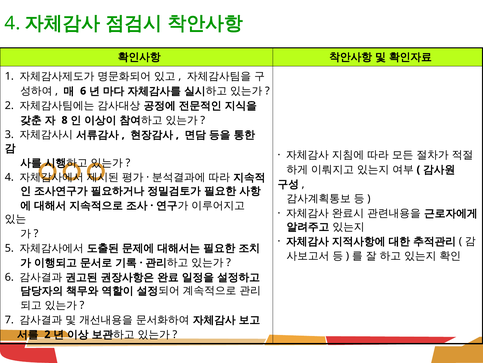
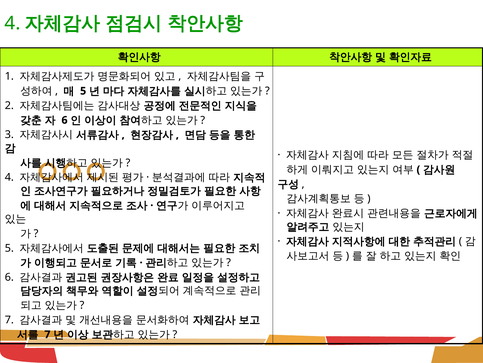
6: 6 -> 5 (83, 91)
8: 8 -> 6 (65, 120)
2: 2 -> 7 (47, 334)
